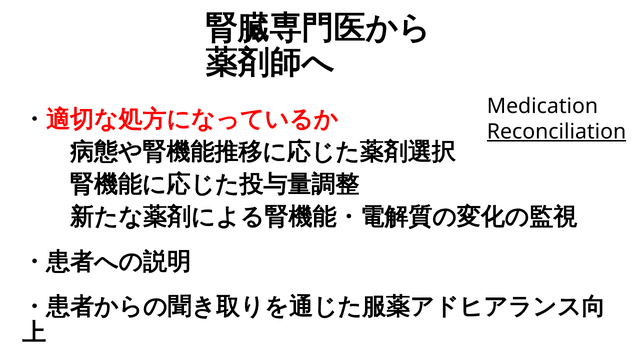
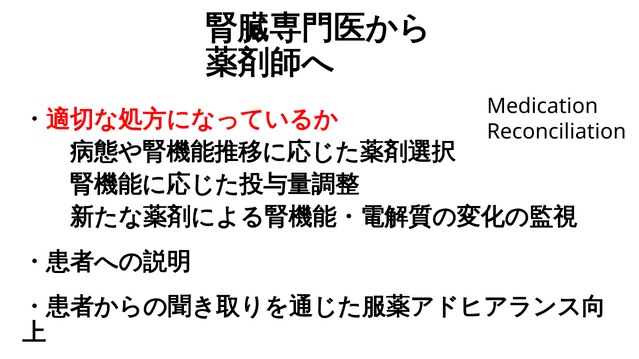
Reconciliation underline: present -> none (557, 132)
